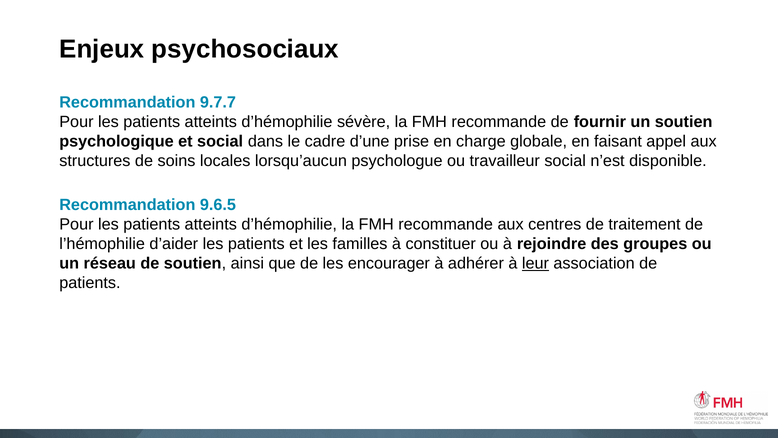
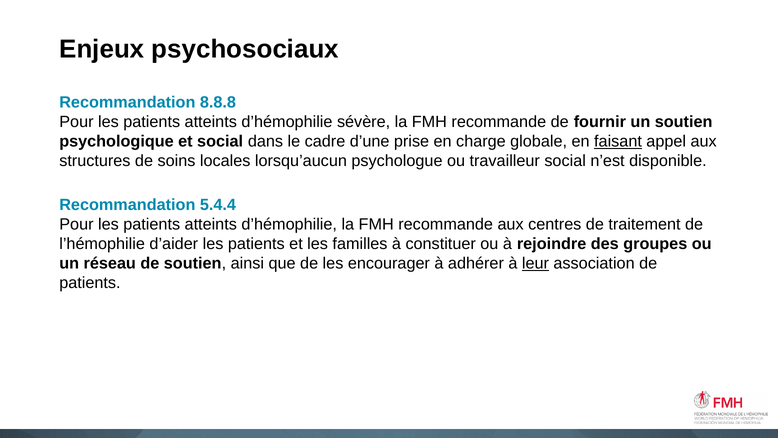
9.7.7: 9.7.7 -> 8.8.8 (218, 103)
faisant underline: none -> present (618, 141)
9.6.5: 9.6.5 -> 5.4.4 (218, 205)
